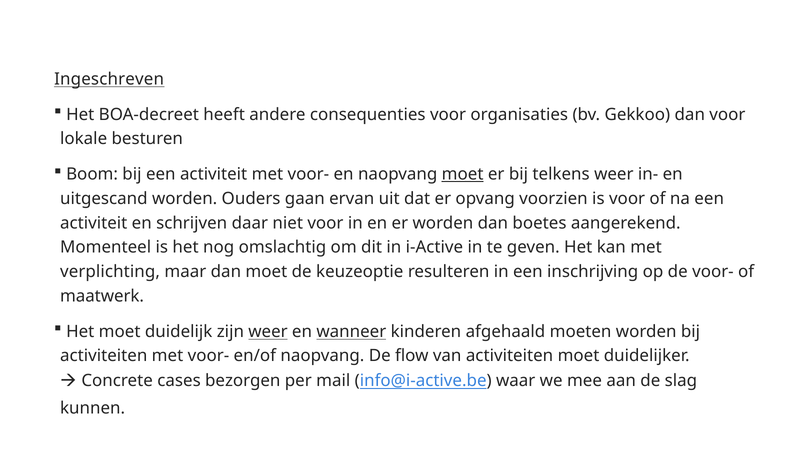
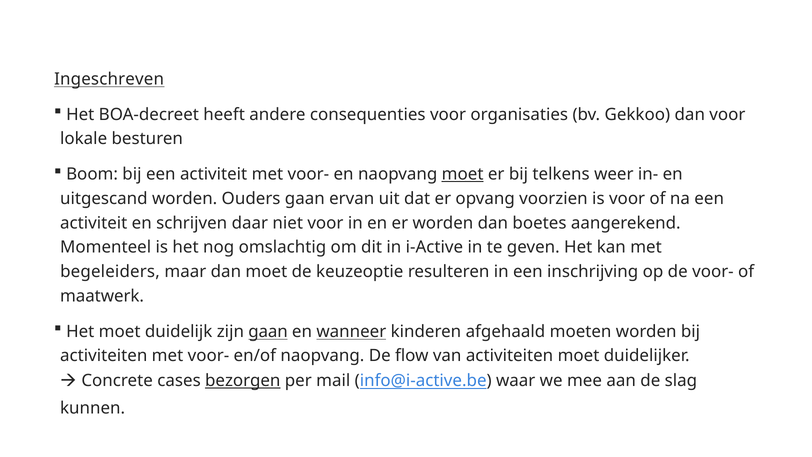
verplichting: verplichting -> begeleiders (110, 272)
zijn weer: weer -> gaan (268, 331)
bezorgen underline: none -> present (243, 381)
